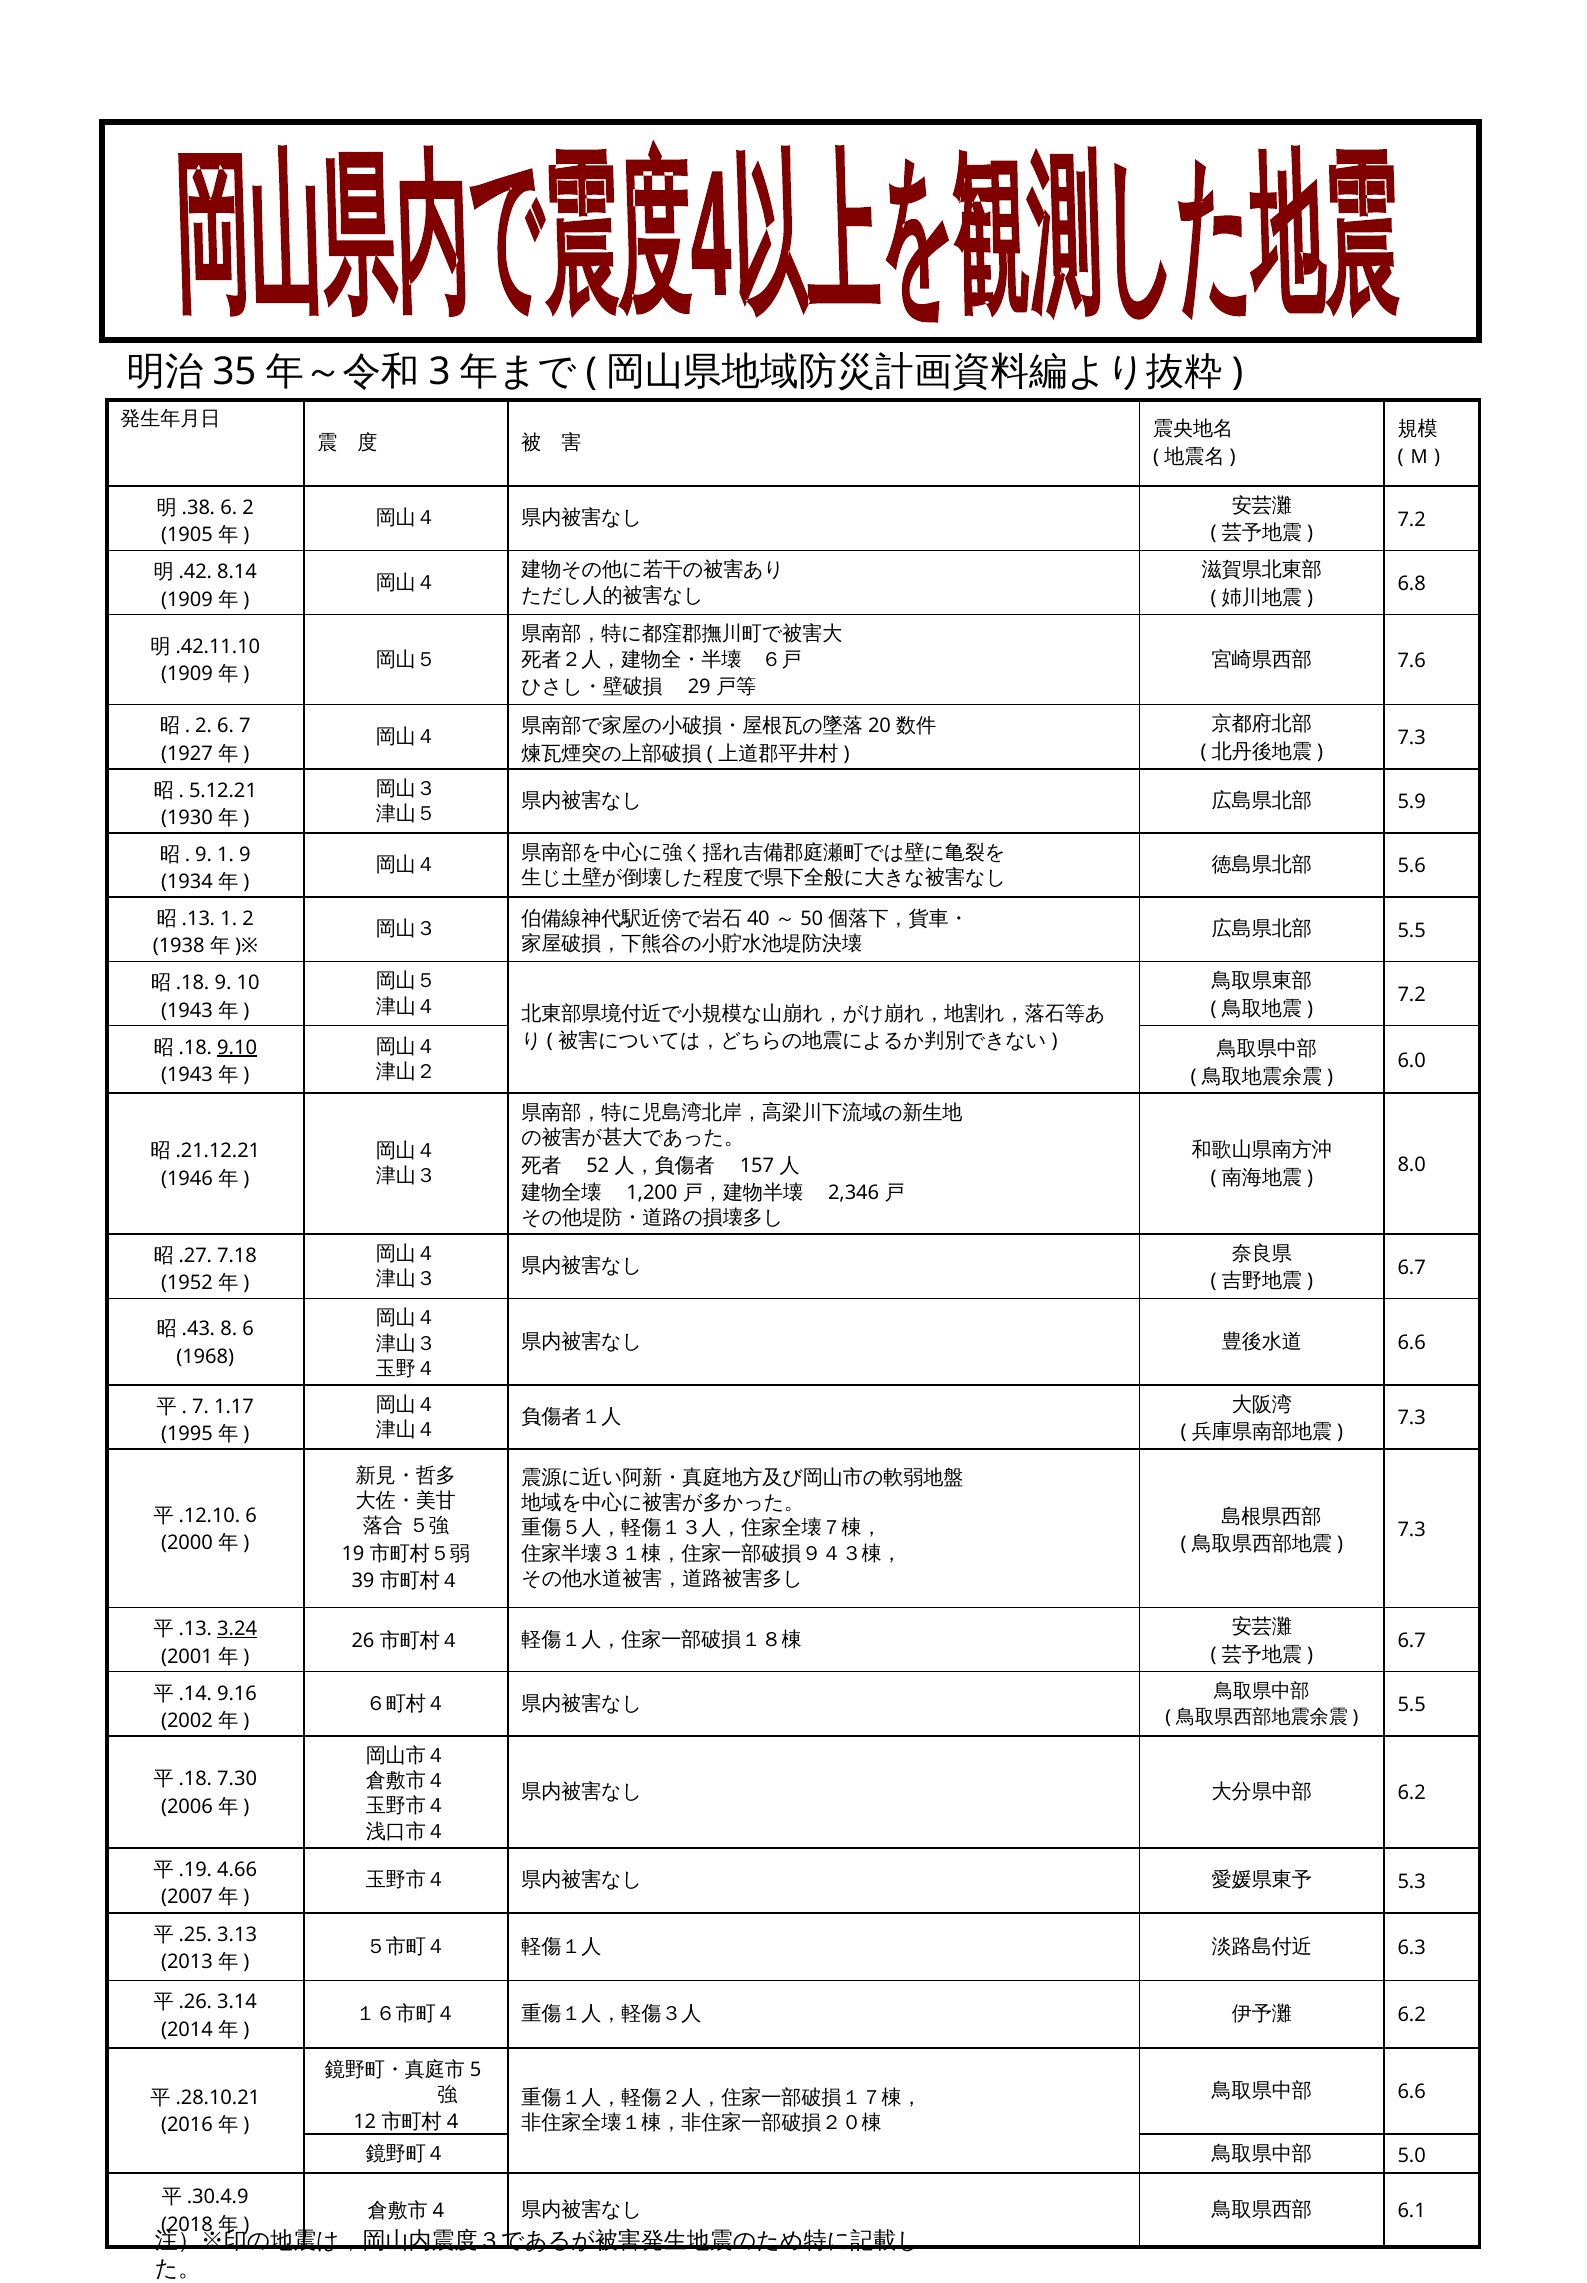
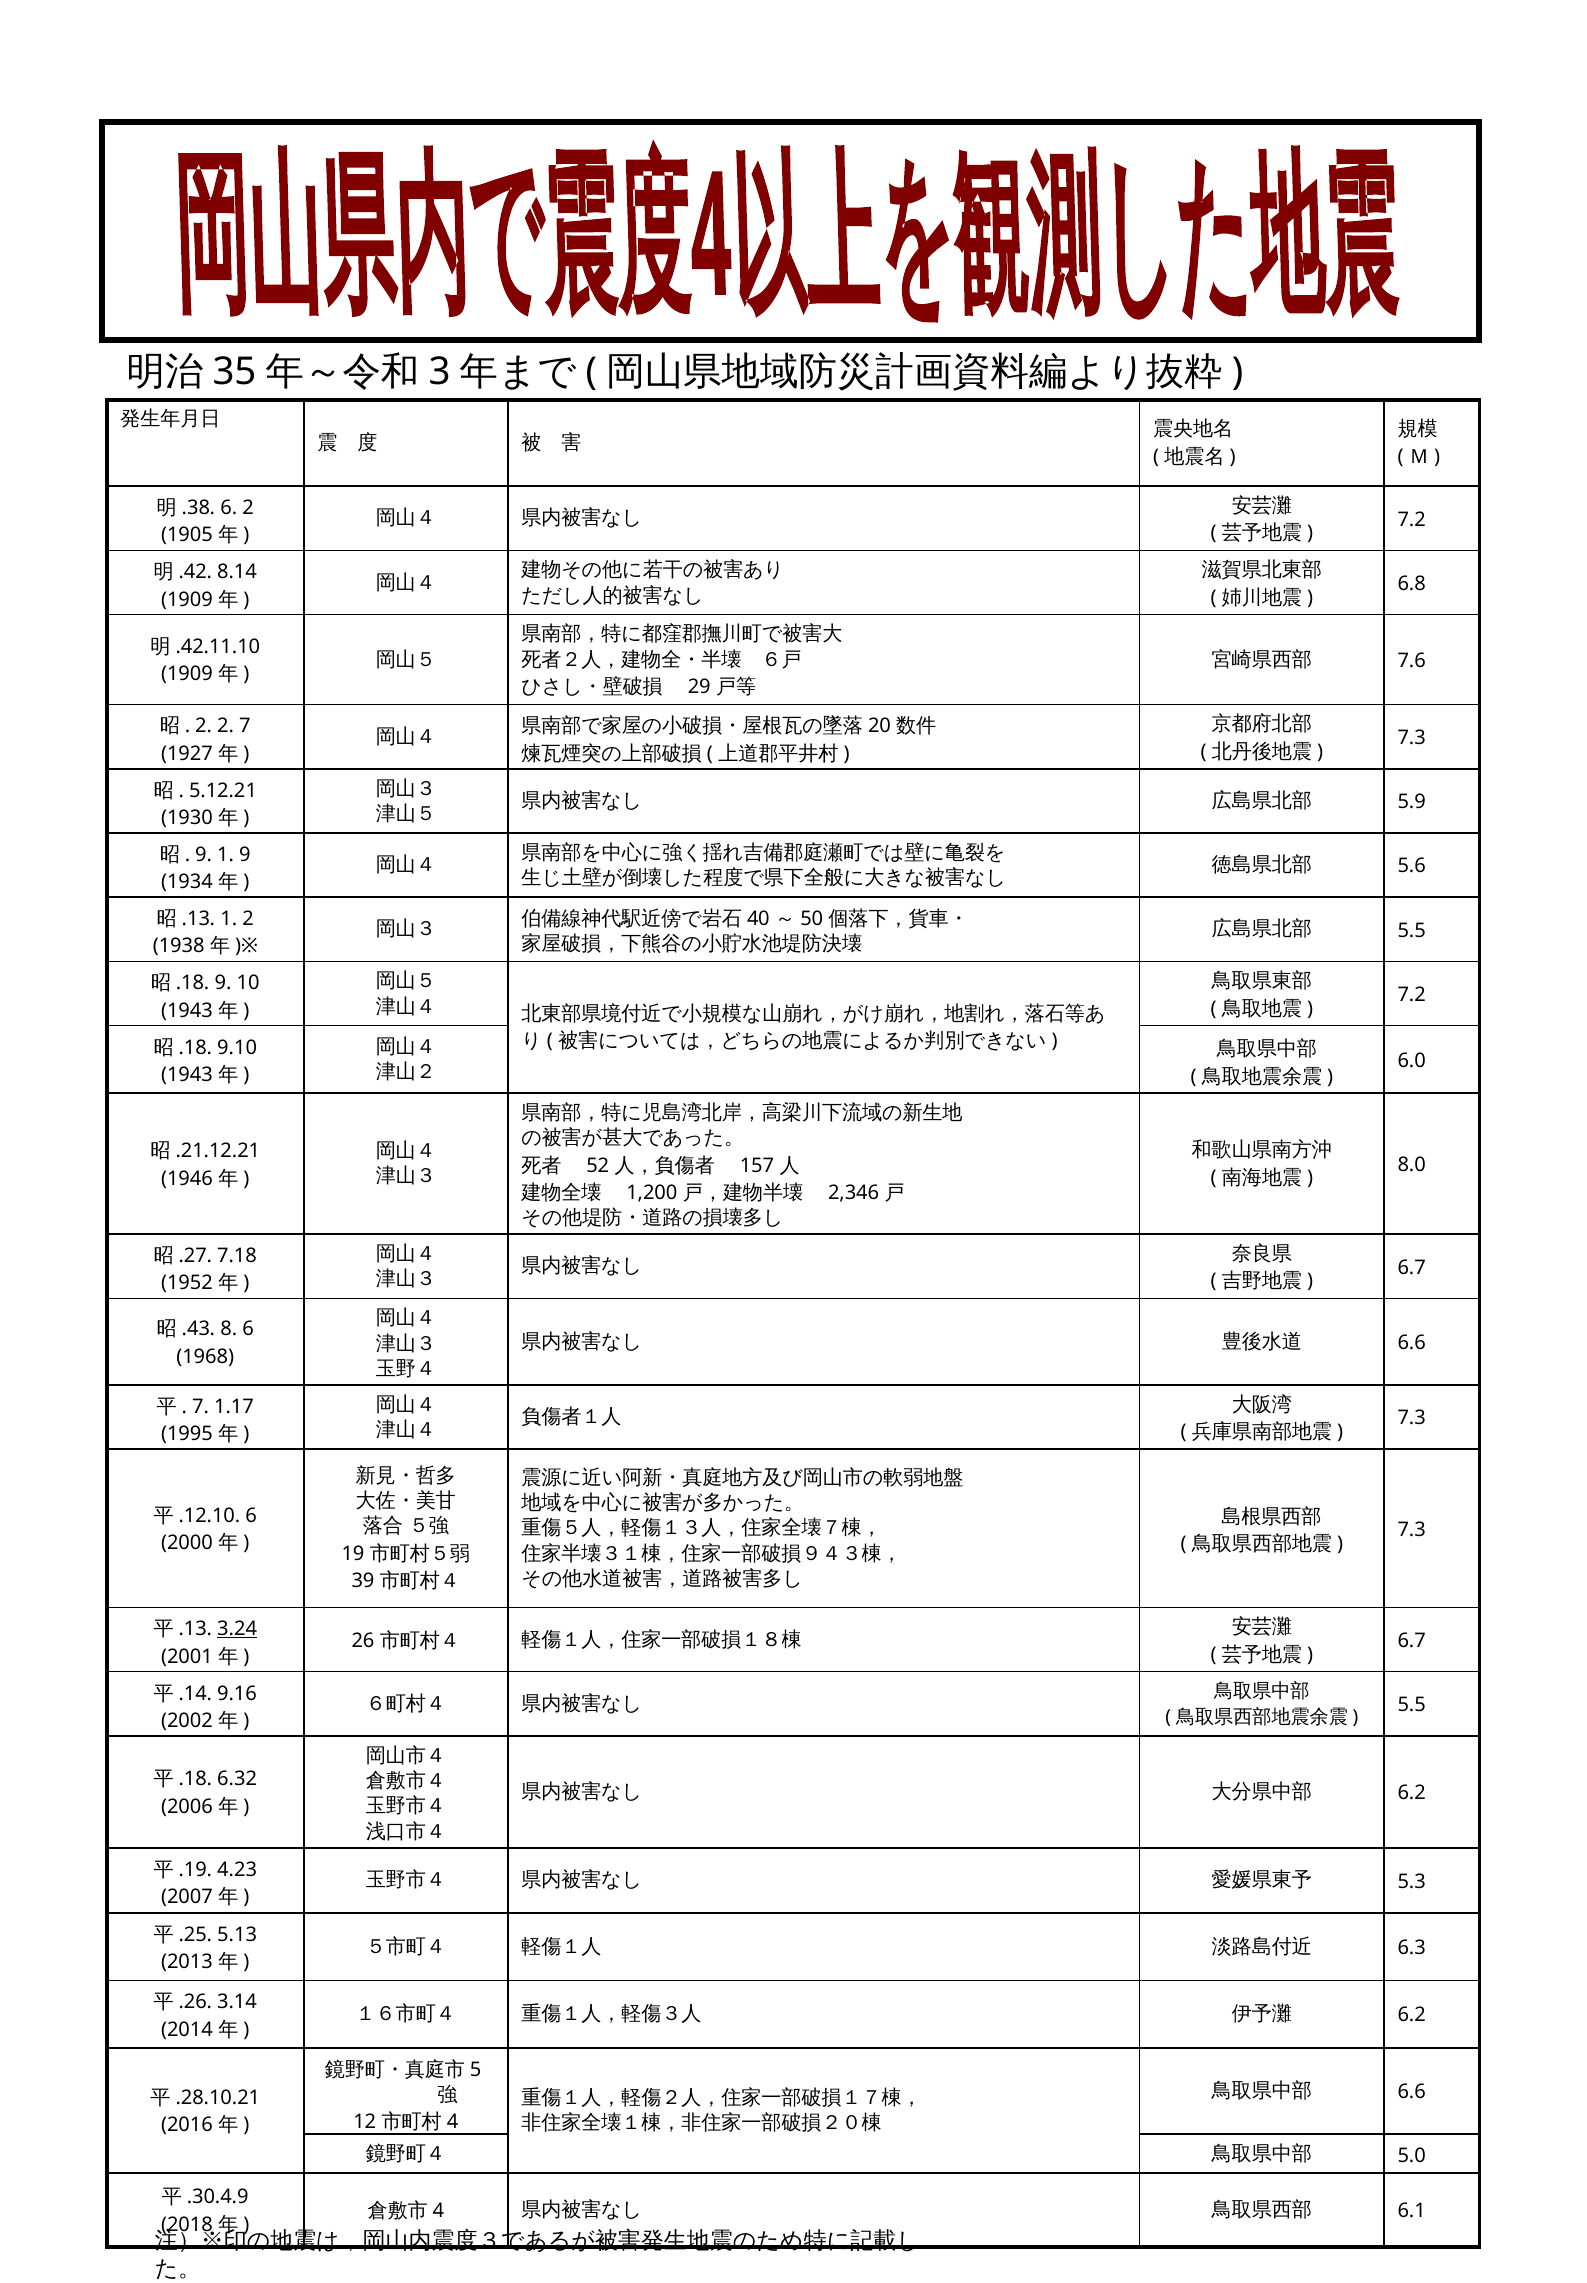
2 6: 6 -> 2 (226, 726)
9.10 underline: present -> none (237, 1047)
7.30: 7.30 -> 6.32 (237, 1779)
4.66: 4.66 -> 4.23 (237, 1869)
3.13: 3.13 -> 5.13 (237, 1935)
